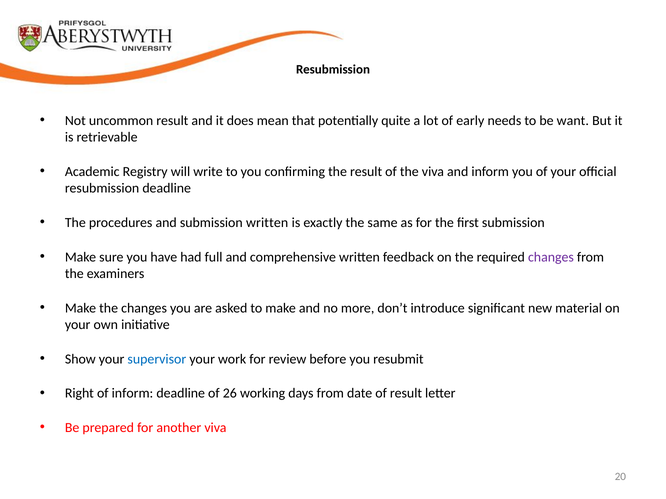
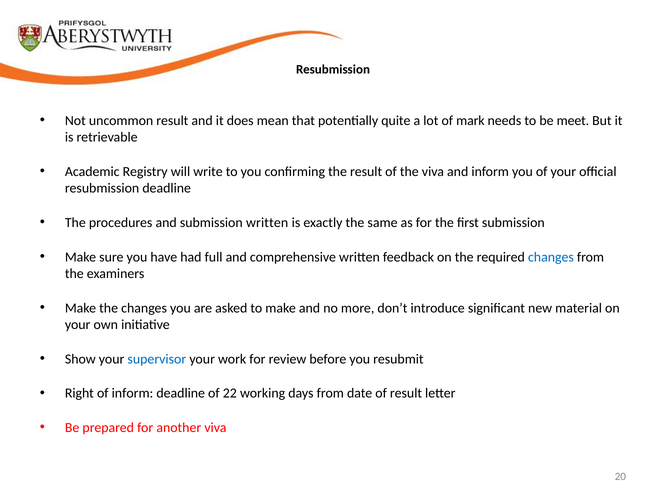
early: early -> mark (470, 121)
want: want -> meet (573, 121)
changes colour: purple -> blue (551, 257)
26: 26 -> 22 (230, 394)
